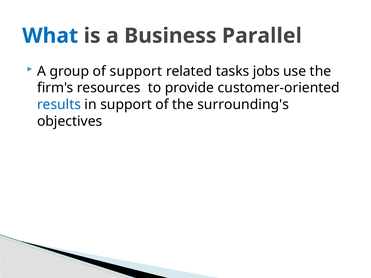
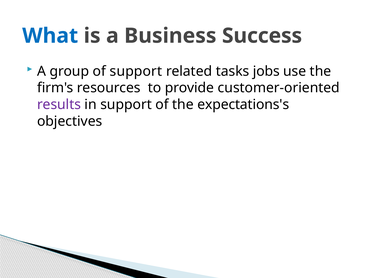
Parallel: Parallel -> Success (262, 36)
results colour: blue -> purple (59, 105)
surrounding's: surrounding's -> expectations's (243, 105)
